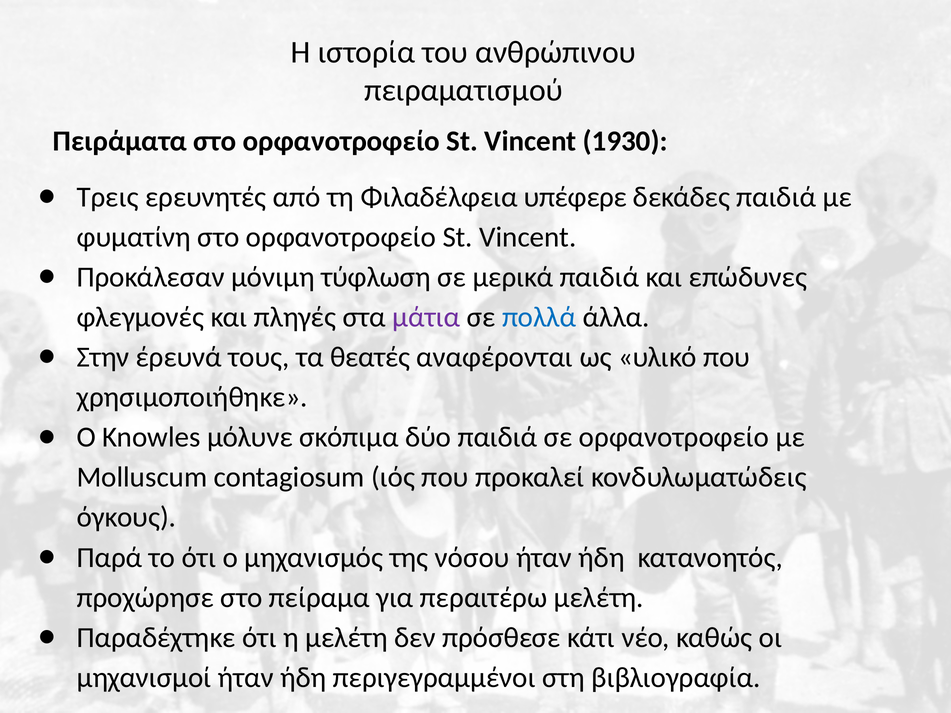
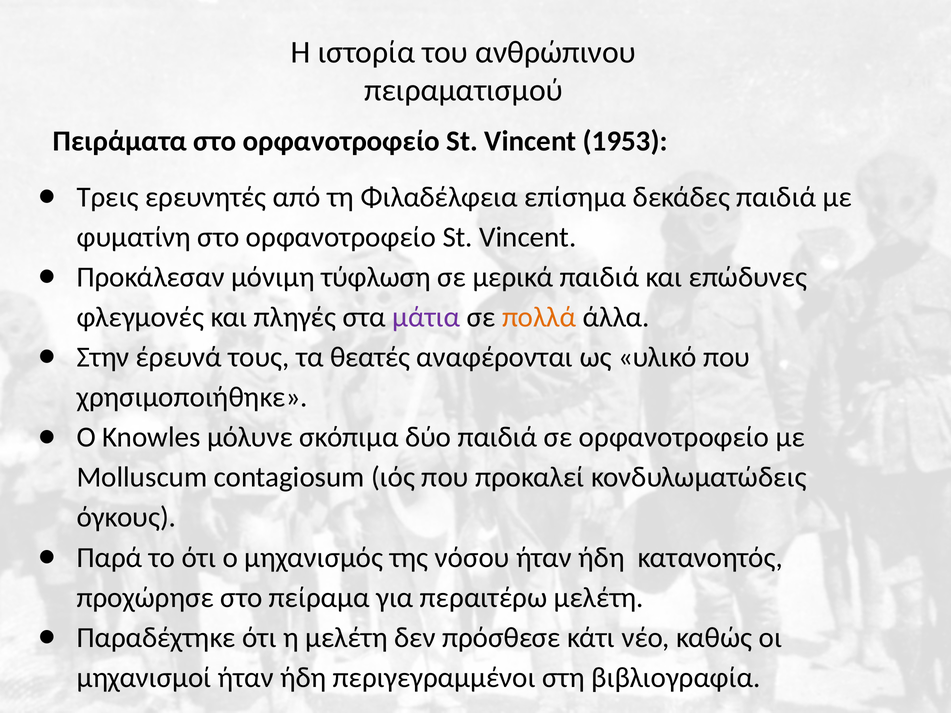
1930: 1930 -> 1953 (625, 141)
υπέφερε: υπέφερε -> επίσημα (575, 197)
πολλά colour: blue -> orange (539, 317)
